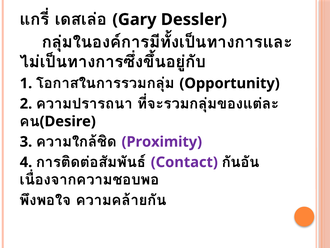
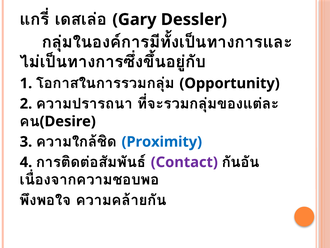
Proximity colour: purple -> blue (162, 142)
